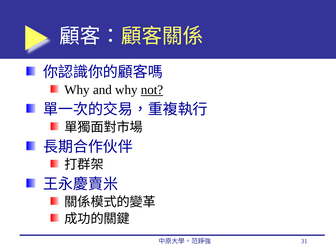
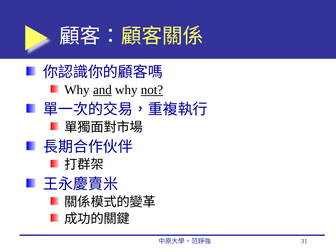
and underline: none -> present (102, 90)
